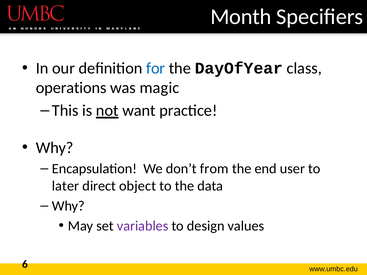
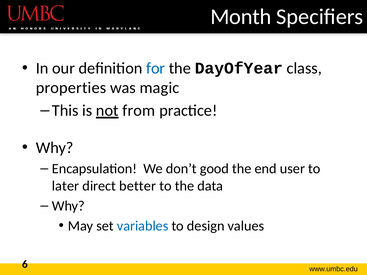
operations: operations -> properties (71, 88)
want: want -> from (139, 111)
from: from -> good (214, 169)
object: object -> better (138, 186)
variables colour: purple -> blue (143, 226)
